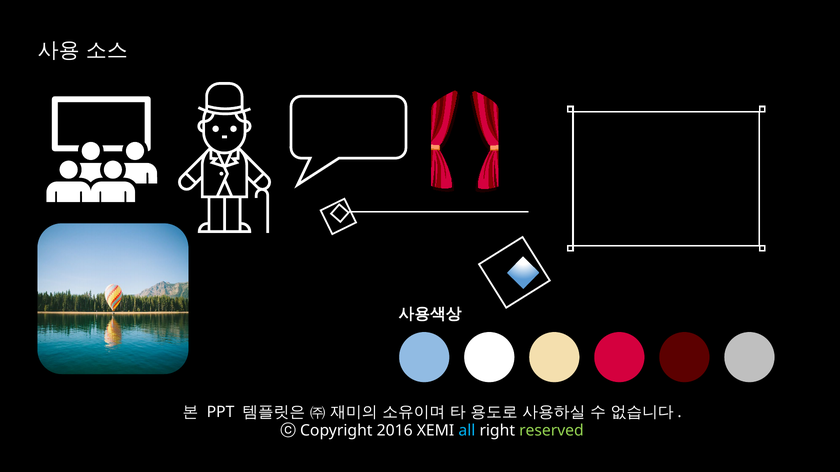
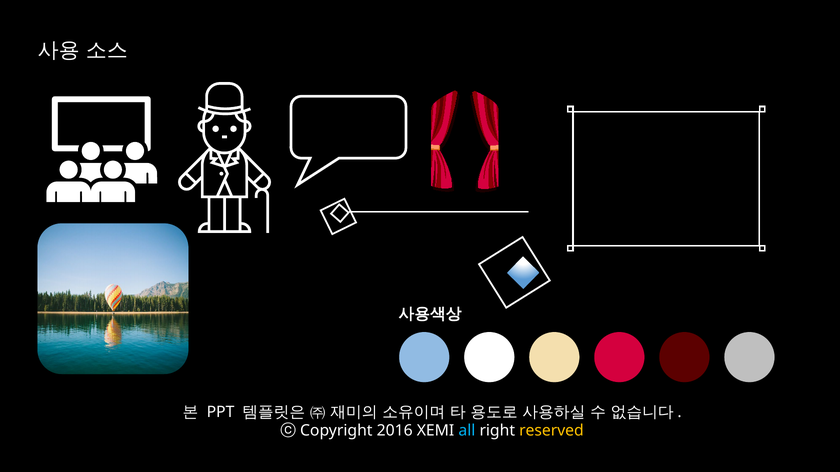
reserved colour: light green -> yellow (551, 431)
